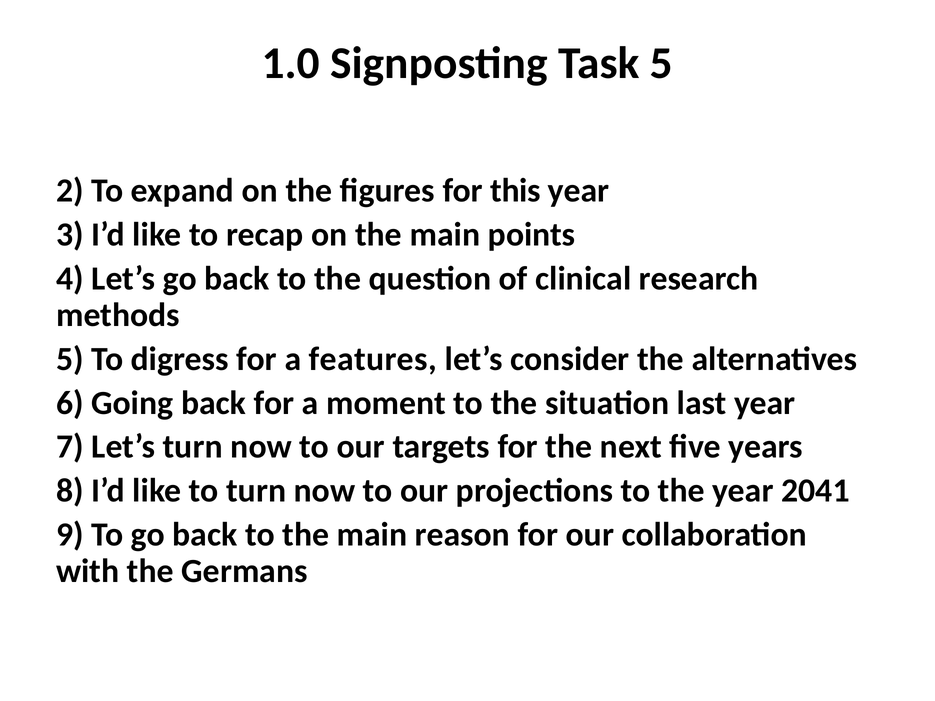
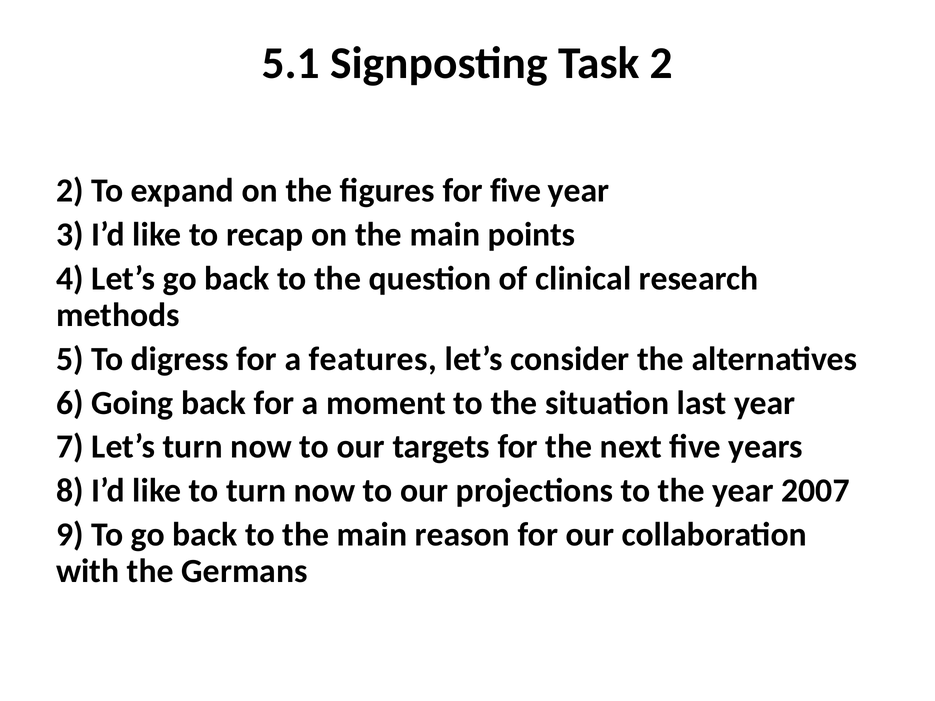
1.0: 1.0 -> 5.1 (291, 63)
Task 5: 5 -> 2 (661, 63)
for this: this -> five (516, 191)
2041: 2041 -> 2007 (815, 491)
